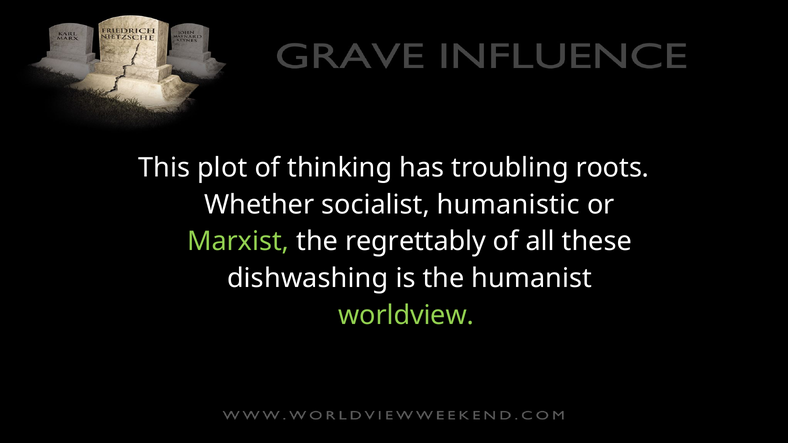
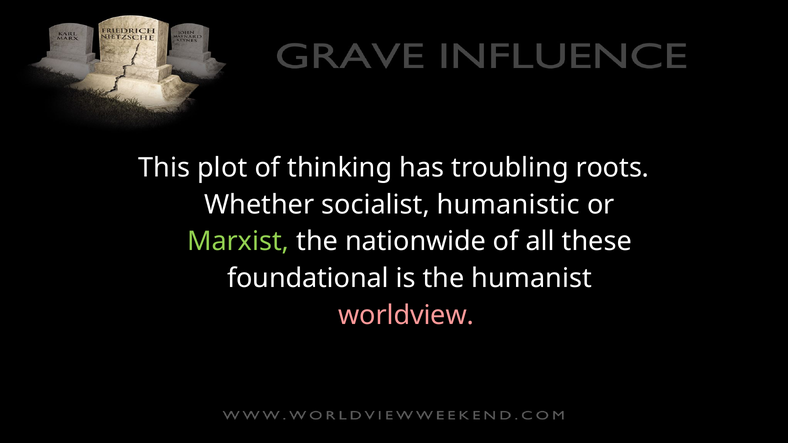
regrettably: regrettably -> nationwide (416, 242)
dishwashing: dishwashing -> foundational (308, 279)
worldview colour: light green -> pink (406, 315)
